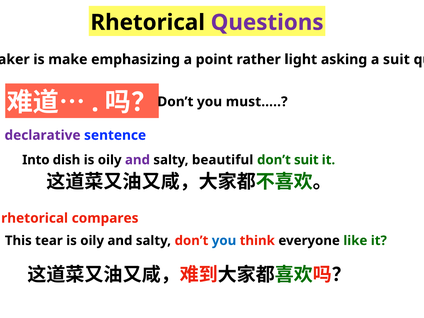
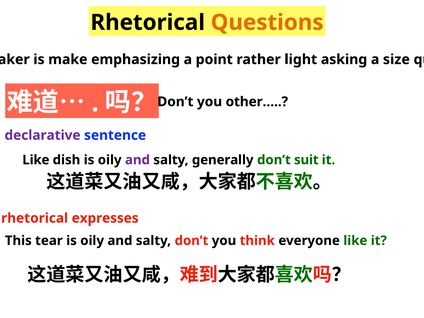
Questions colour: purple -> orange (267, 22)
a suit: suit -> size (396, 59)
must…: must… -> other… (257, 102)
Into: Into -> Like (36, 160)
beautiful: beautiful -> generally (223, 160)
compares: compares -> expresses (105, 218)
you colour: blue -> black (224, 241)
